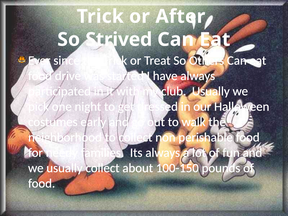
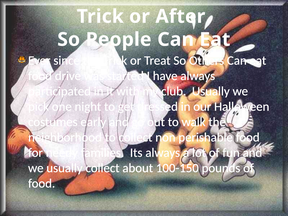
Strived: Strived -> People (119, 40)
